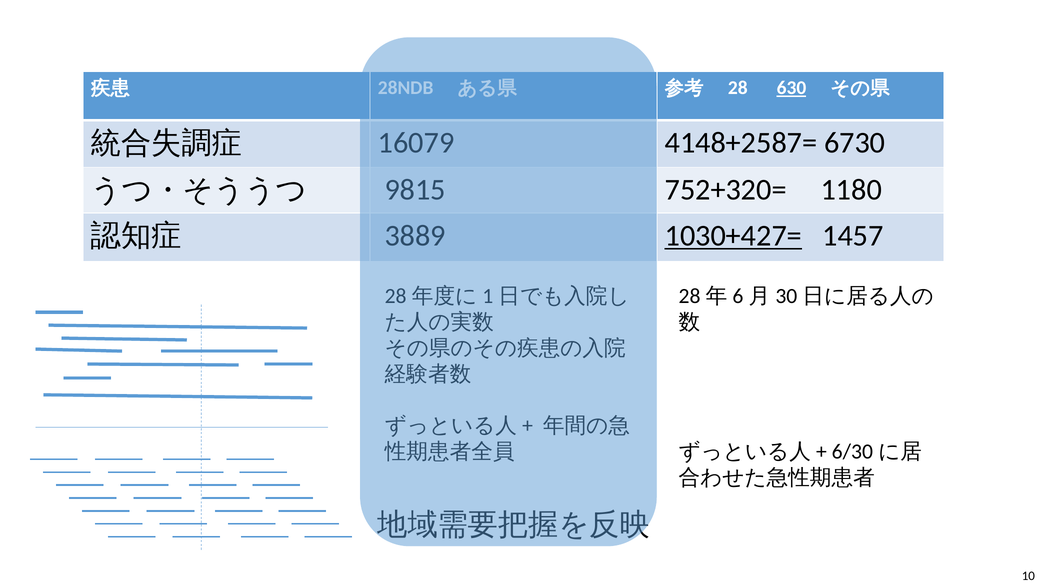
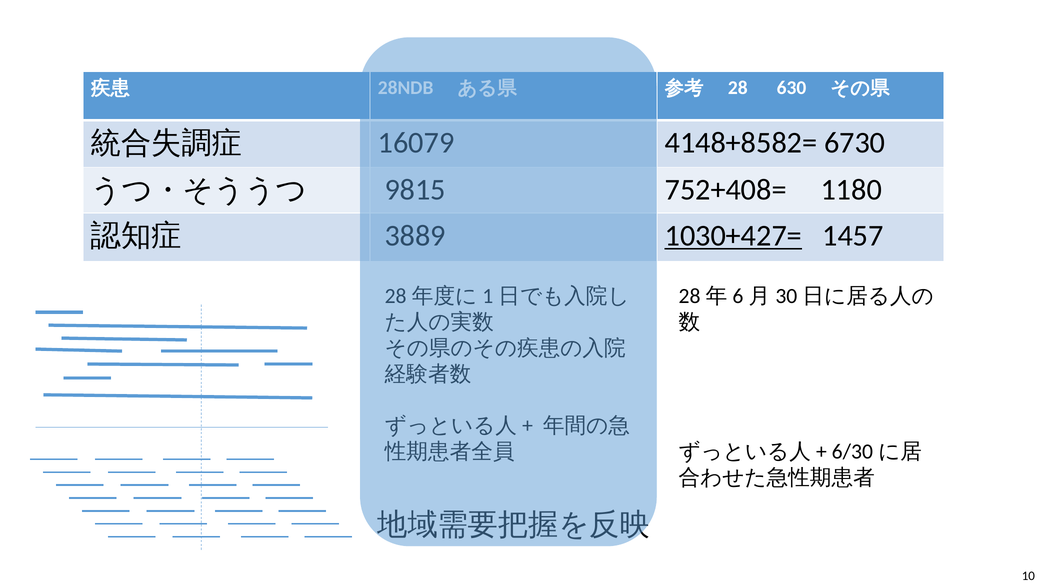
630 underline: present -> none (791, 88)
4148+2587=: 4148+2587= -> 4148+8582= (741, 143)
752+320=: 752+320= -> 752+408= (726, 190)
